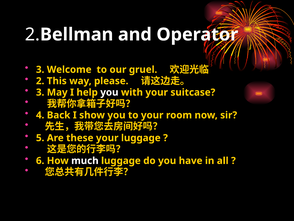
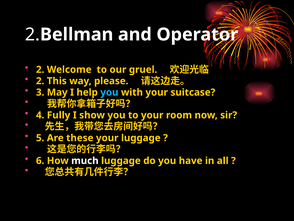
3: 3 -> 2 (40, 69)
you colour: white -> light blue (109, 92)
Back: Back -> Fully (59, 115)
